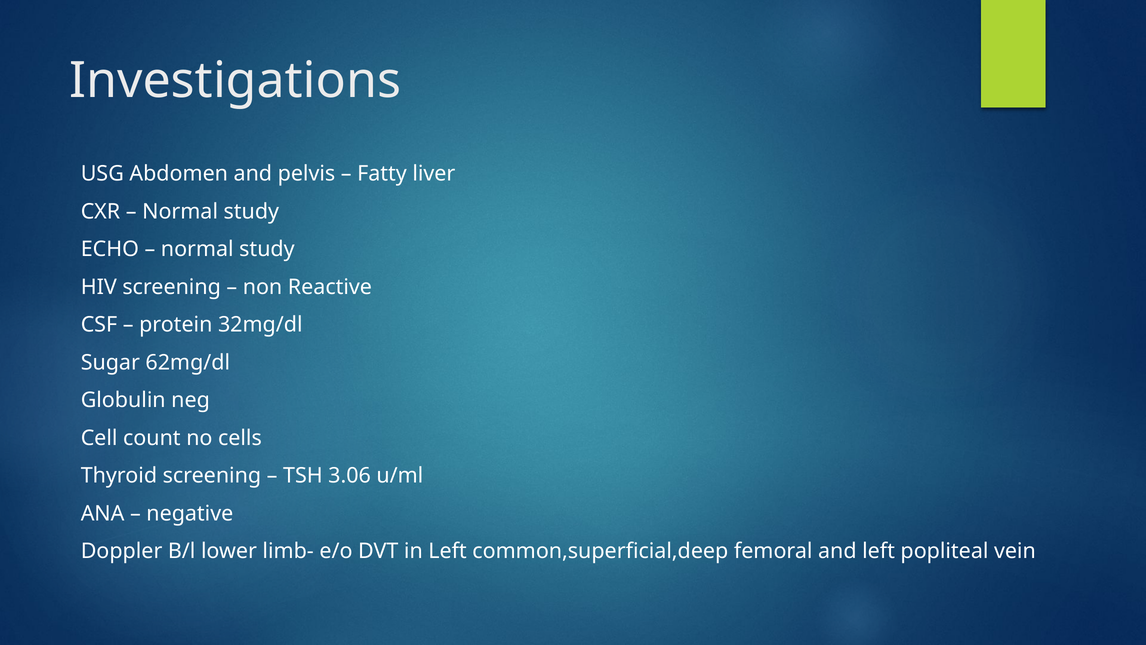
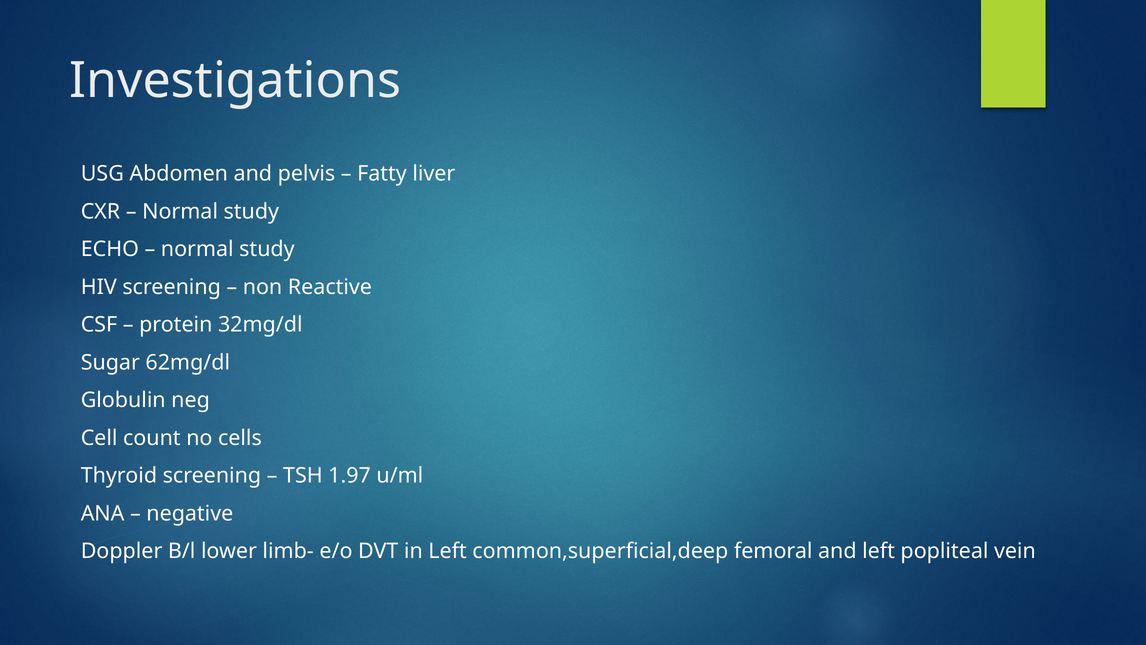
3.06: 3.06 -> 1.97 (350, 475)
